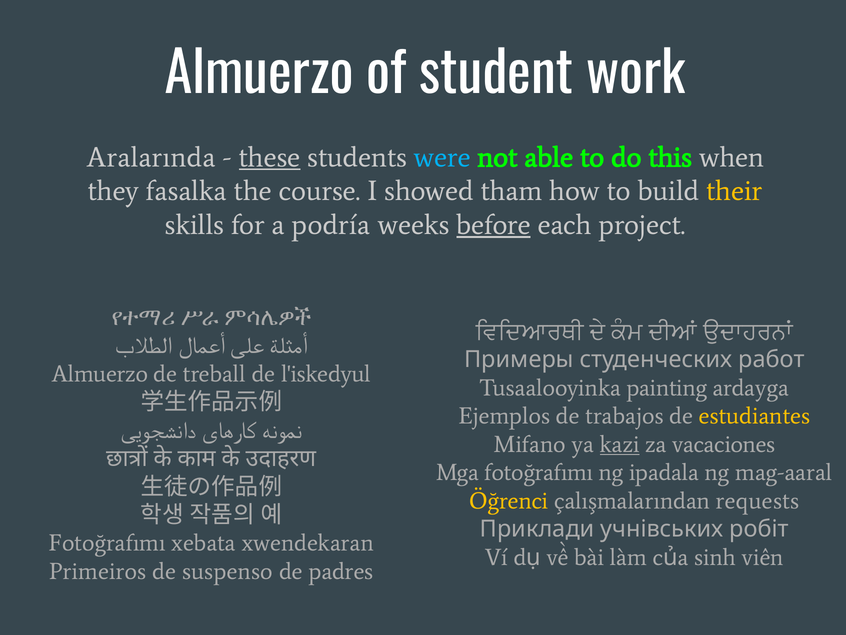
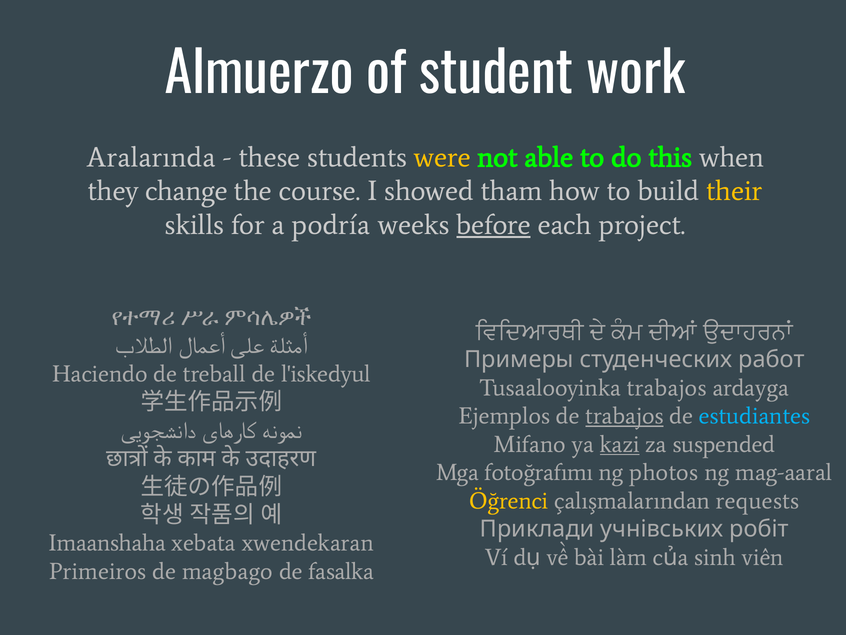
these underline: present -> none (270, 157)
were colour: light blue -> yellow (442, 157)
fasalka: fasalka -> change (186, 191)
Almuerzo: Almuerzo -> Haciendo (100, 374)
Tusaalooyinka painting: painting -> trabajos (667, 388)
trabajos underline: none -> present (625, 416)
estudiantes colour: yellow -> light blue (754, 416)
vacaciones: vacaciones -> suspended (724, 444)
ipadala: ipadala -> photos (664, 472)
Fotoğrafımı: Fotoğrafımı -> Imaanshaha (107, 543)
suspenso: suspenso -> magbago (227, 571)
padres: padres -> fasalka (341, 571)
